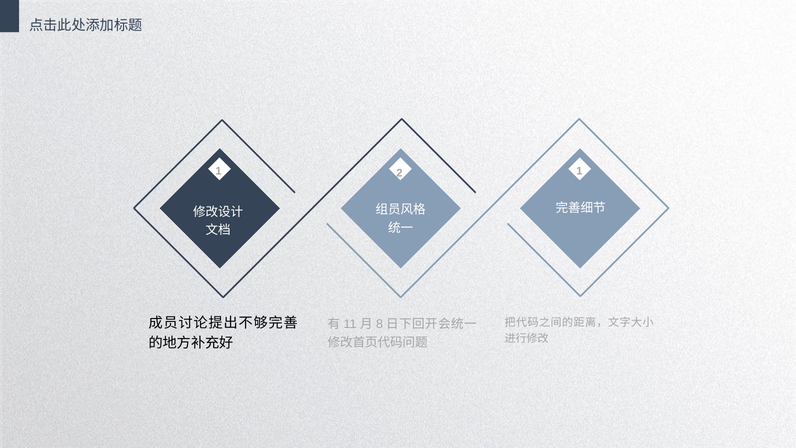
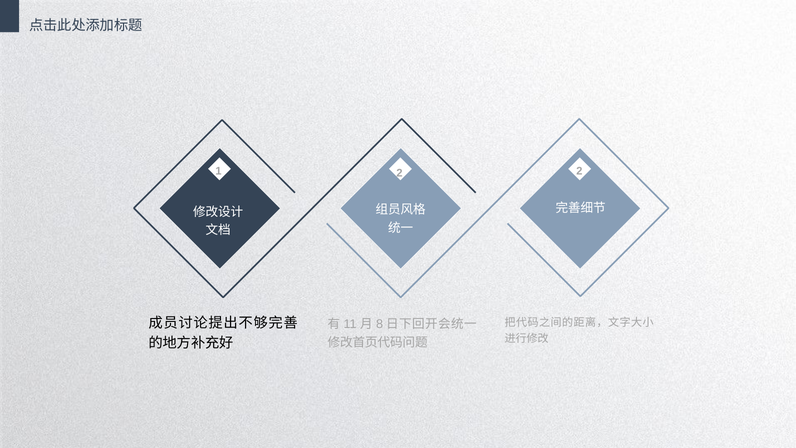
2 1: 1 -> 2 (579, 171)
